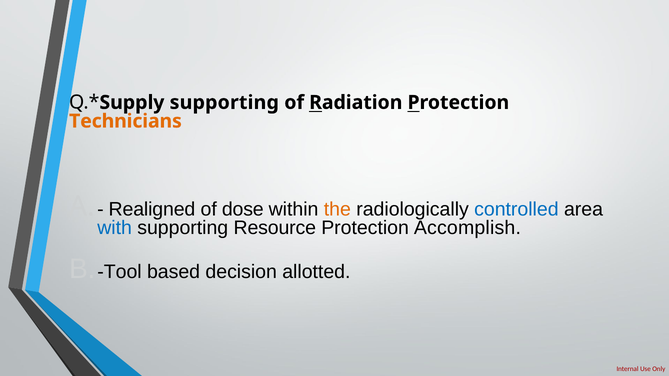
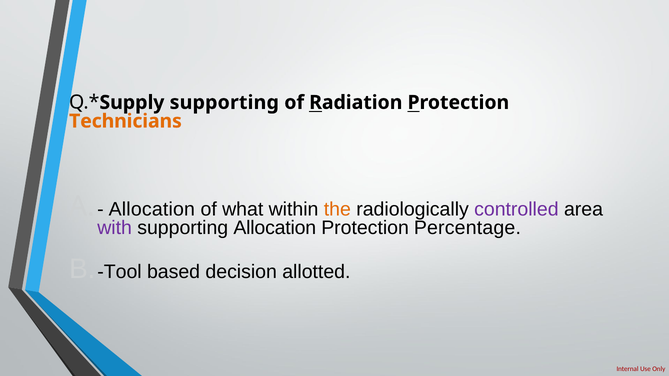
Realigned: Realigned -> Allocation (152, 209)
dose: dose -> what (243, 209)
controlled colour: blue -> purple (516, 209)
with colour: blue -> purple (115, 228)
supporting Resource: Resource -> Allocation (275, 228)
Accomplish: Accomplish -> Percentage (467, 228)
